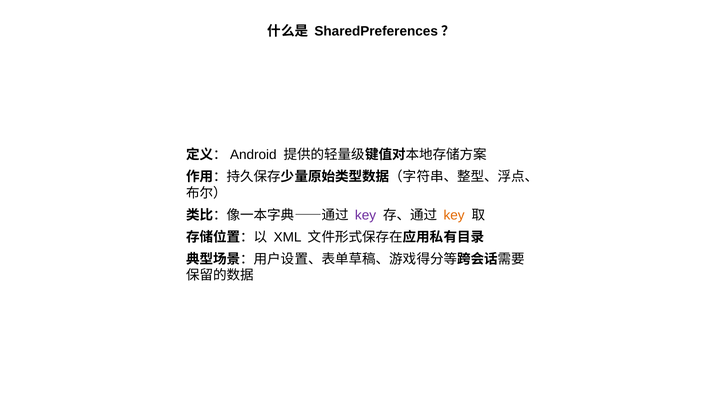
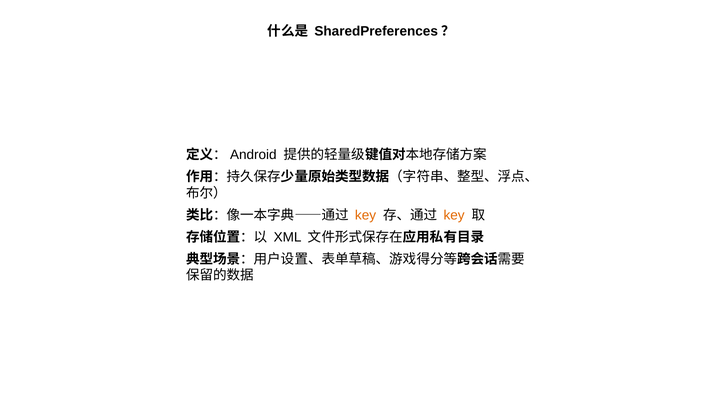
key colour: purple -> orange (366, 215)
